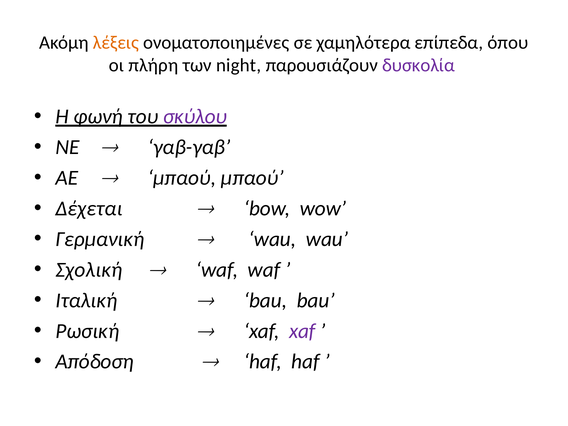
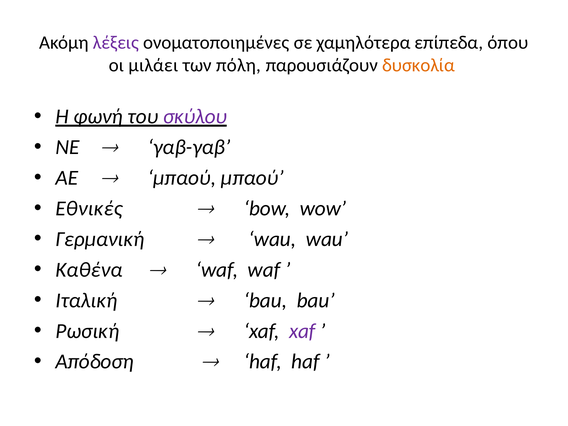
λέξεις colour: orange -> purple (116, 43)
πλήρη: πλήρη -> μιλάει (153, 65)
night: night -> πόλη (239, 65)
δυσκολία colour: purple -> orange (418, 65)
Δέχεται: Δέχεται -> Εθνικές (89, 208)
Σχολική: Σχολική -> Καθένα (89, 270)
